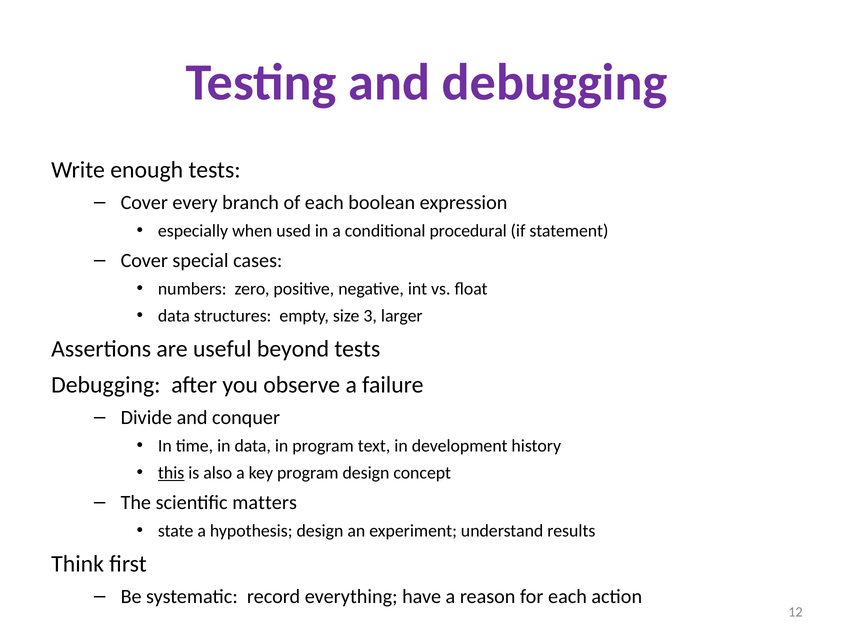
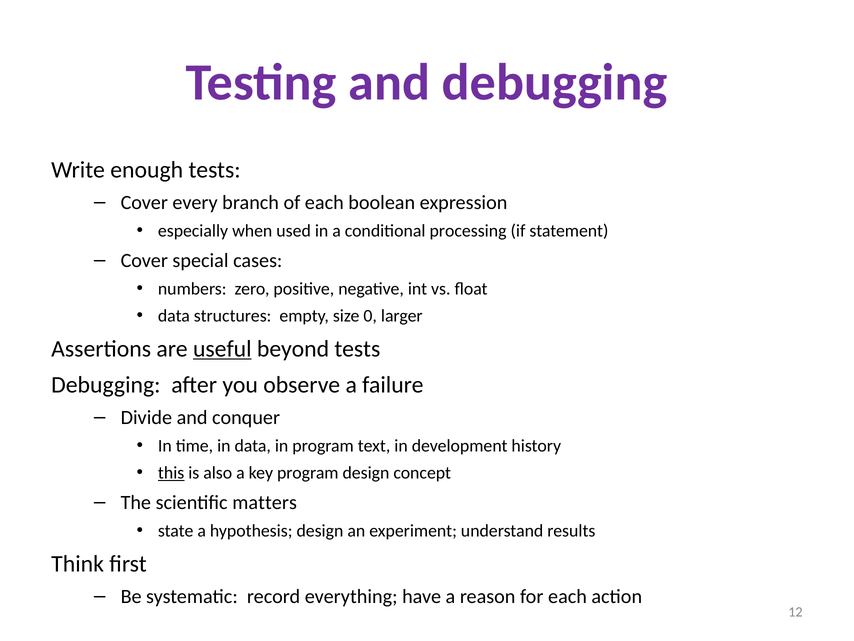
procedural: procedural -> processing (468, 231)
3: 3 -> 0 (370, 316)
useful underline: none -> present (222, 349)
